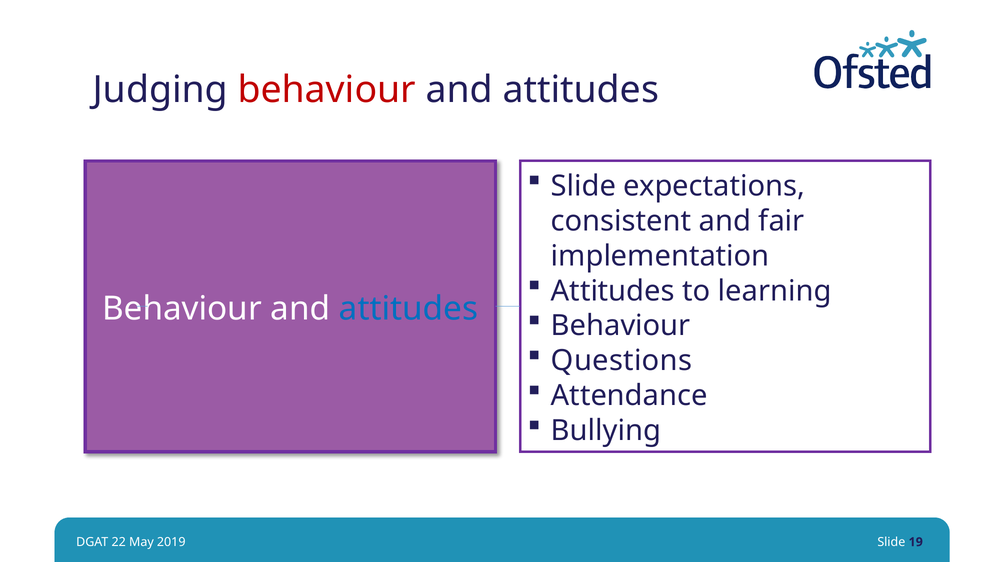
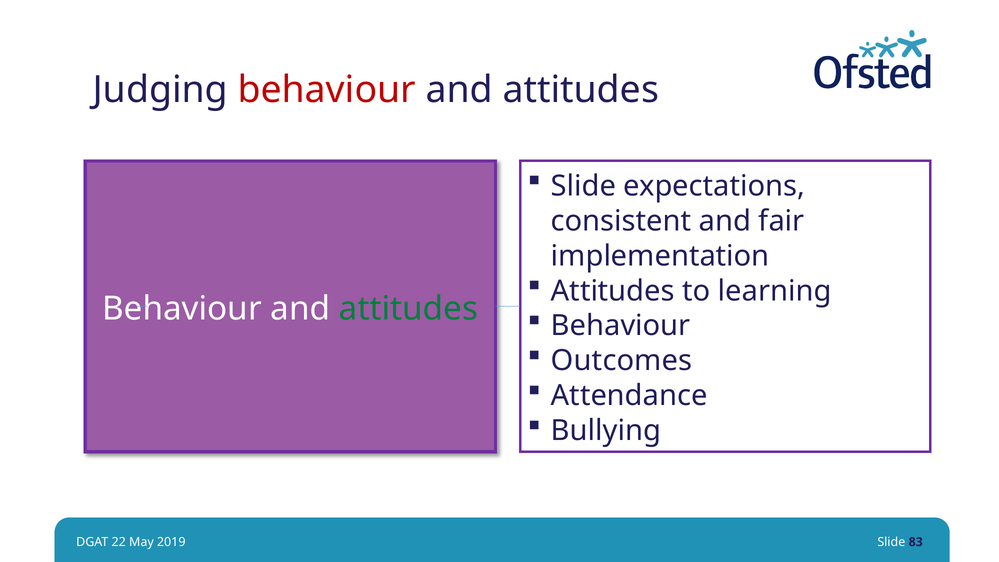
attitudes colour: blue -> green (408, 309)
Questions: Questions -> Outcomes (622, 361)
19: 19 -> 83 (916, 542)
